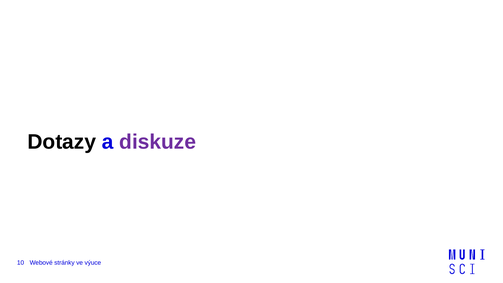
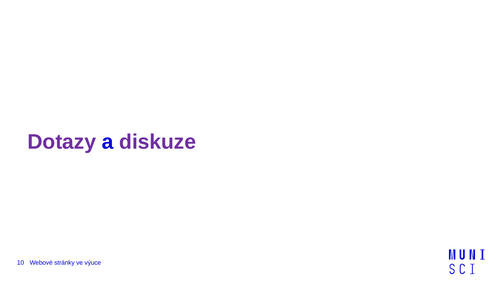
Dotazy colour: black -> purple (62, 142)
